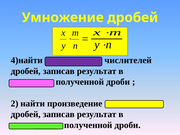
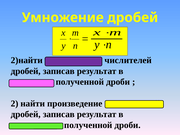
4)найти: 4)найти -> 2)найти (27, 60)
